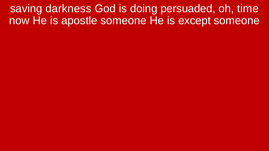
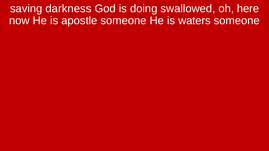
persuaded: persuaded -> swallowed (188, 9)
time: time -> here (248, 9)
except: except -> waters (194, 21)
